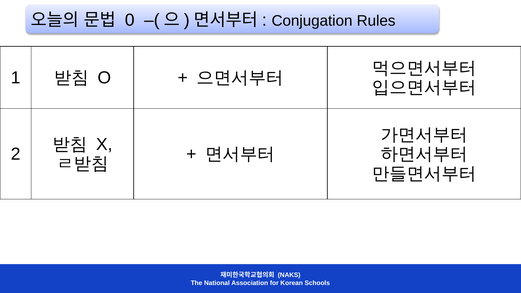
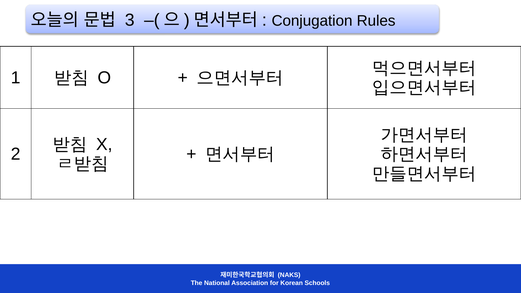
0: 0 -> 3 (130, 20)
